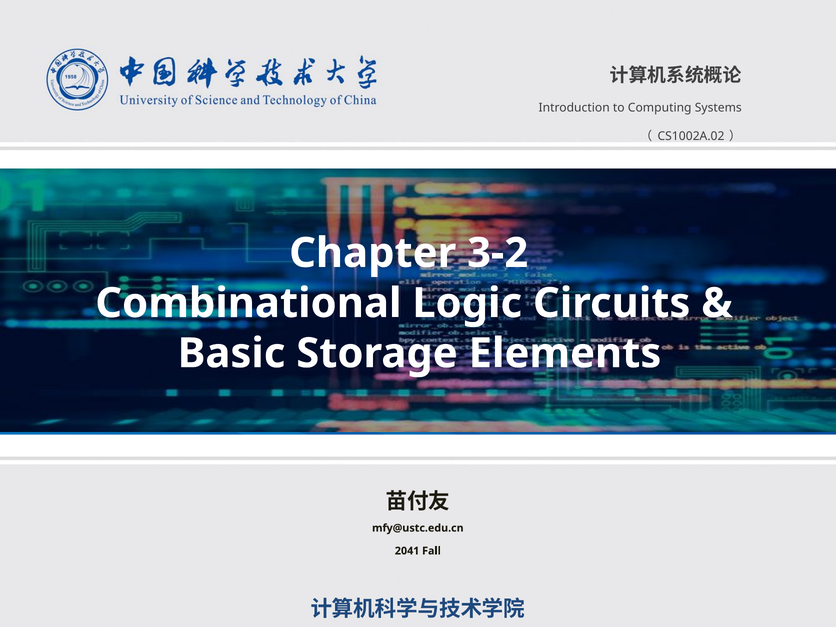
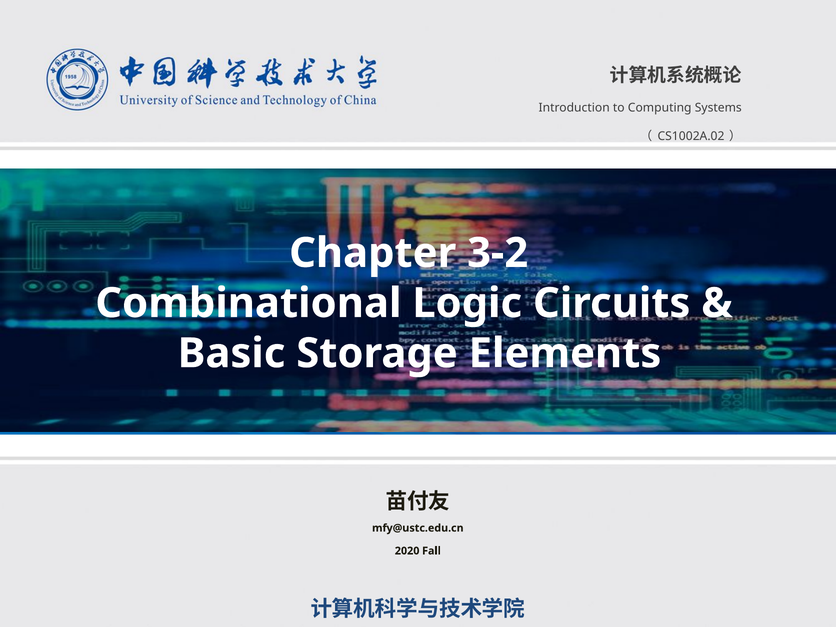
2041: 2041 -> 2020 (407, 551)
